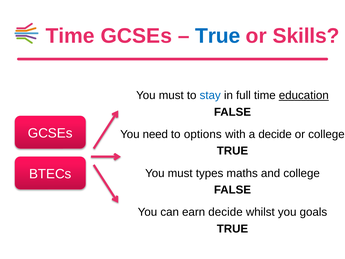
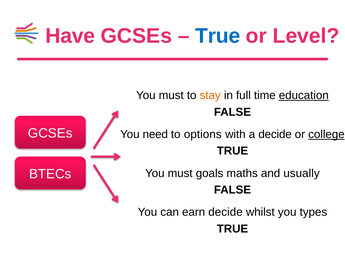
Time: Time -> Have (70, 36)
Skills: Skills -> Level (306, 36)
stay colour: blue -> orange (210, 95)
college underline: none -> present (326, 134)
types: types -> goals (210, 173)
and college: college -> usually (302, 173)
goals: goals -> types (313, 212)
